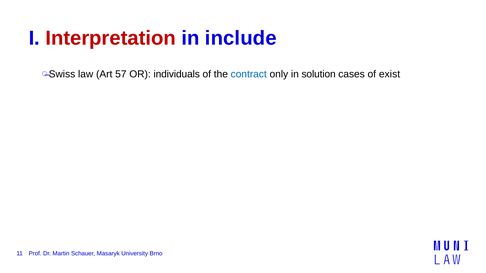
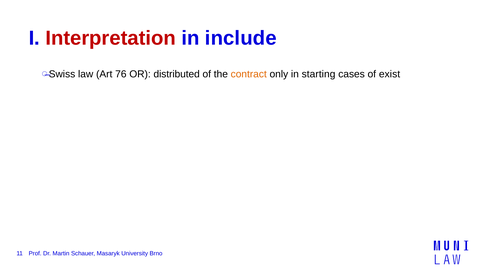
57: 57 -> 76 (121, 74)
individuals: individuals -> distributed (177, 74)
contract colour: blue -> orange (249, 74)
solution: solution -> starting (319, 74)
